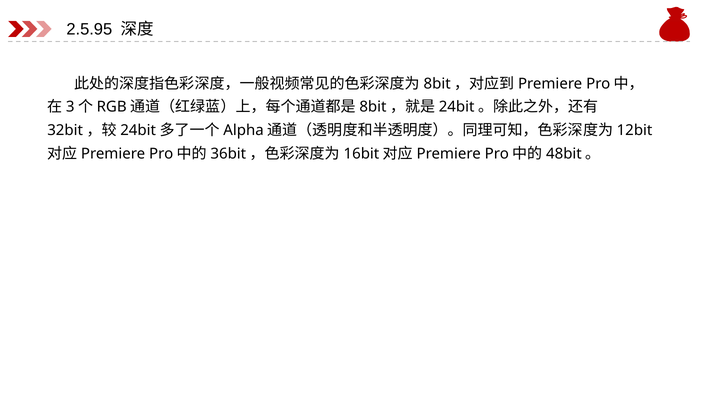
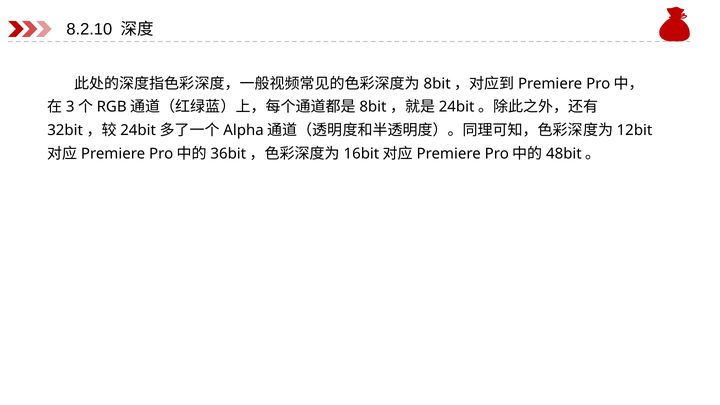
2.5.95: 2.5.95 -> 8.2.10 (89, 30)
